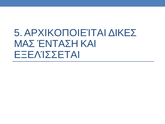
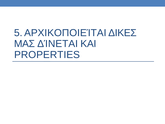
ΈΝΤΑΣΗ: ΈΝΤΑΣΗ -> ΔΊΝΕΤΑΙ (58, 44)
ΕΞΕΛΊΣΣΕΤΑΙ: ΕΞΕΛΊΣΣΕΤΑΙ -> PROPERTIES (47, 55)
